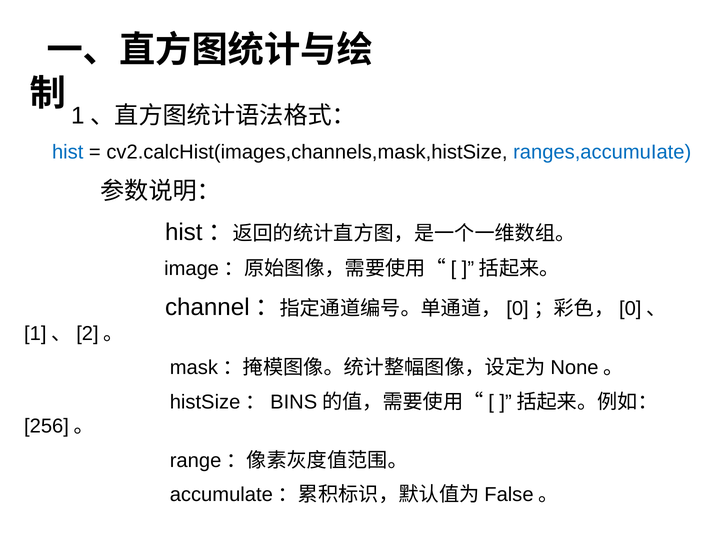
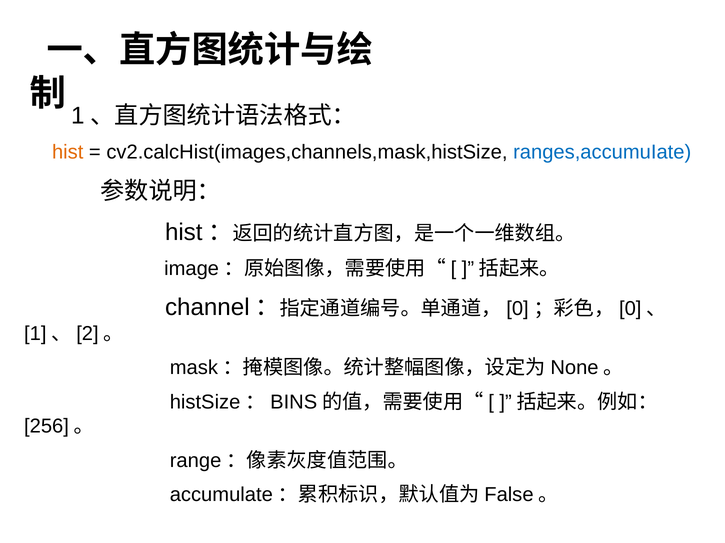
hist colour: blue -> orange (68, 152)
